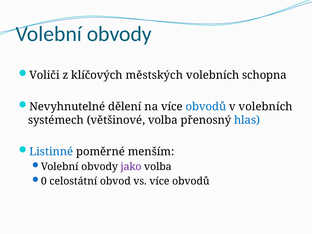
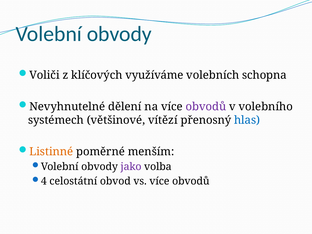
městských: městských -> využíváme (154, 75)
obvodů colour: blue -> purple (206, 107)
v volebních: volebních -> volebního (266, 107)
většinové volba: volba -> vítězí (163, 120)
Listinné colour: blue -> orange (51, 152)
0: 0 -> 4 (44, 181)
